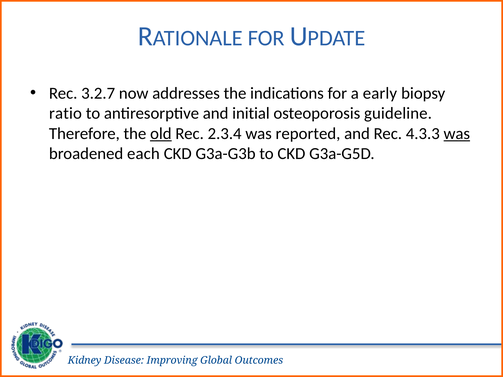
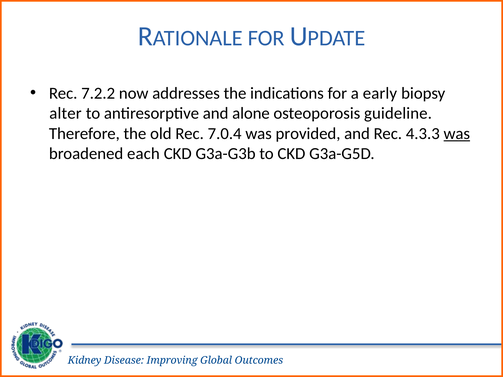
3.2.7: 3.2.7 -> 7.2.2 (98, 93)
ratio: ratio -> alter (65, 113)
initial: initial -> alone (251, 113)
old underline: present -> none (161, 134)
2.3.4: 2.3.4 -> 7.0.4 (225, 134)
reported: reported -> provided (308, 134)
